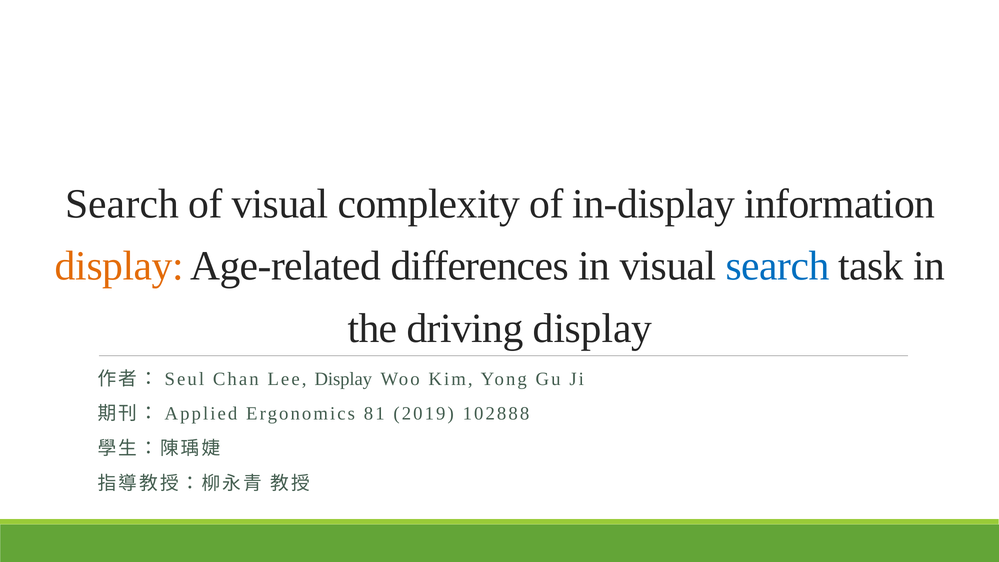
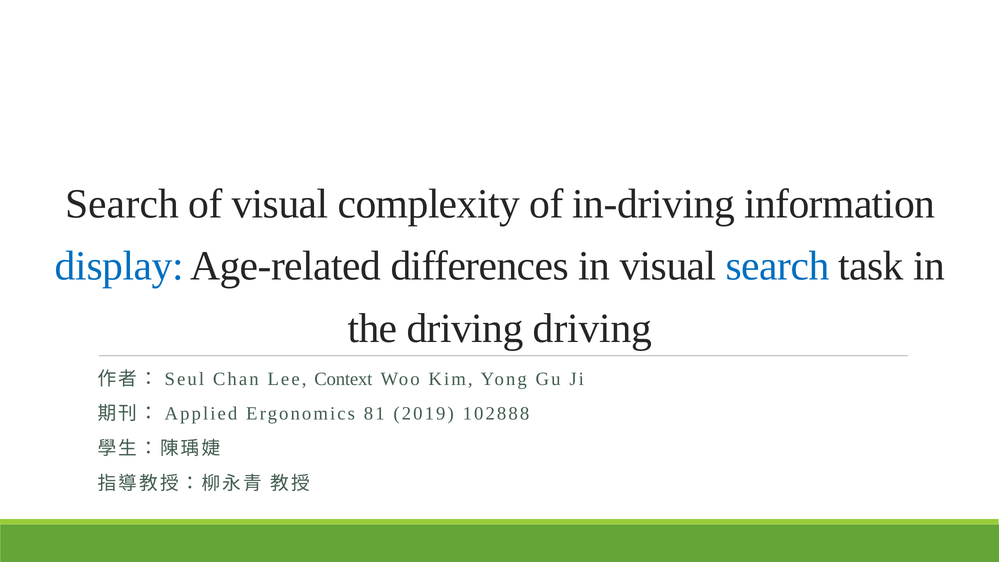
in-display: in-display -> in-driving (654, 204)
display colour: orange -> blue (119, 266)
driving display: display -> driving (592, 329)
Lee Display: Display -> Context (343, 379)
